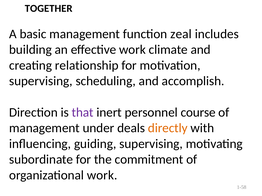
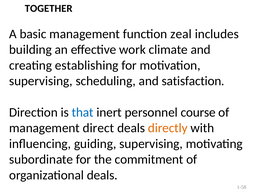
relationship: relationship -> establishing (87, 66)
accomplish: accomplish -> satisfaction (193, 81)
that colour: purple -> blue (83, 113)
under: under -> direct (98, 128)
organizational work: work -> deals (102, 176)
